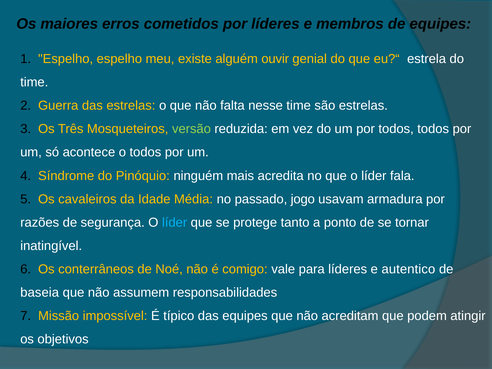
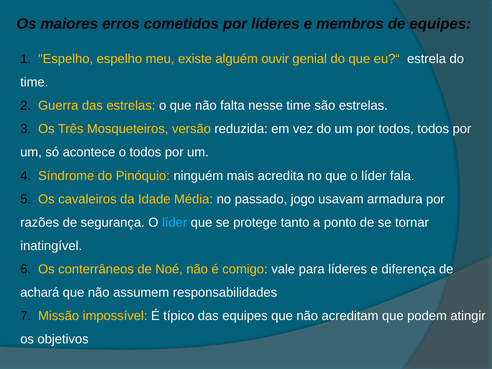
versão colour: light green -> yellow (191, 129)
autentico: autentico -> diferença (408, 269)
baseia: baseia -> achará (40, 293)
